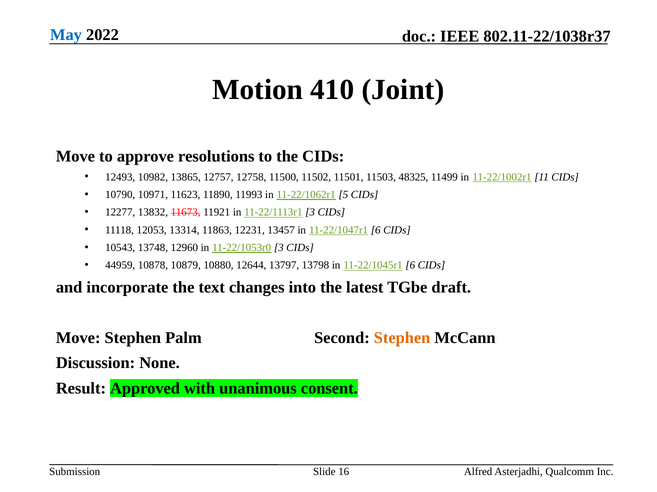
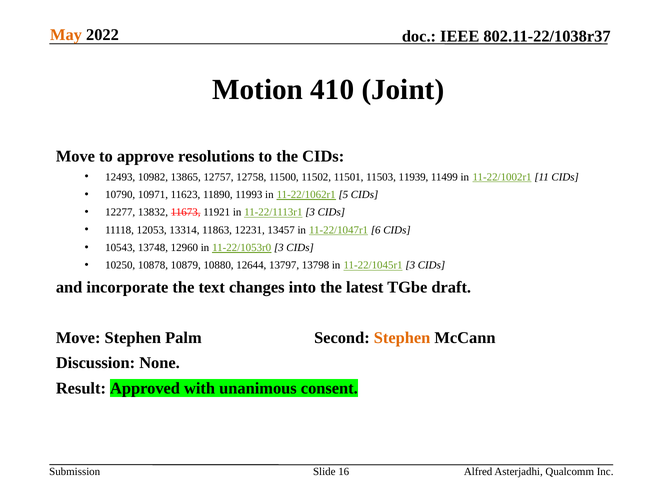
May colour: blue -> orange (66, 35)
48325: 48325 -> 11939 (413, 177)
44959: 44959 -> 10250 (120, 266)
11-22/1045r1 6: 6 -> 3 (410, 266)
